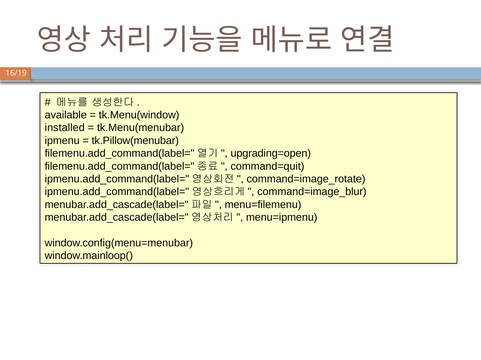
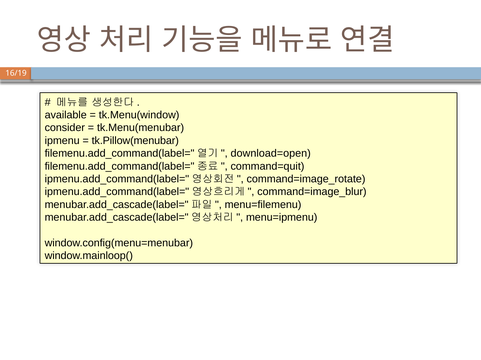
installed: installed -> consider (65, 128)
upgrading=open: upgrading=open -> download=open (271, 154)
